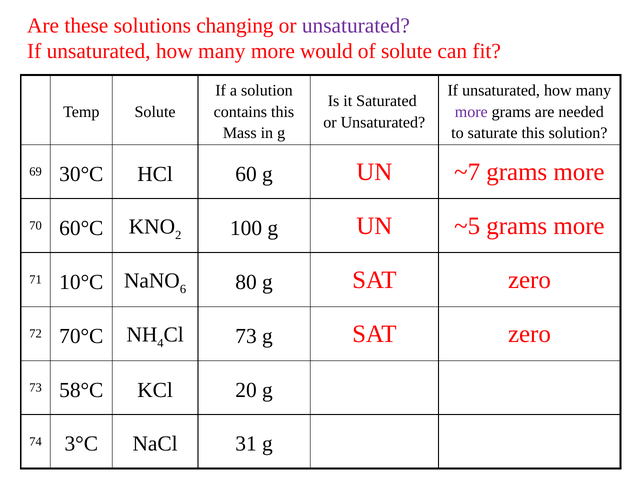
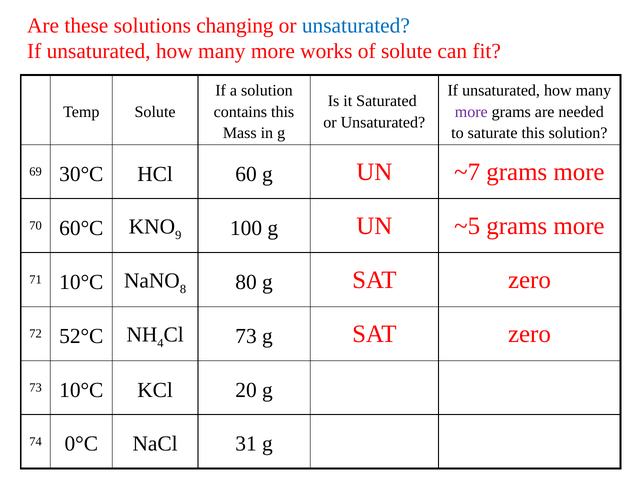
unsaturated colour: purple -> blue (356, 26)
would: would -> works (326, 51)
2: 2 -> 9 (178, 235)
6: 6 -> 8 (183, 289)
70°C: 70°C -> 52°C (81, 336)
73 58°C: 58°C -> 10°C (81, 390)
3°C: 3°C -> 0°C (81, 443)
